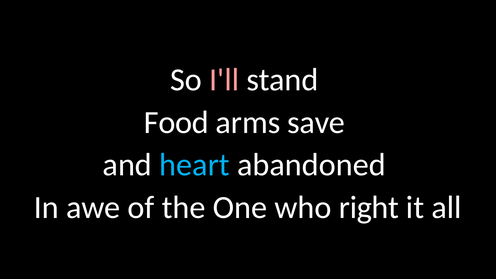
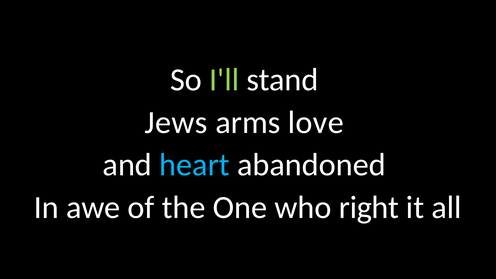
I'll colour: pink -> light green (224, 80)
Food: Food -> Jews (176, 122)
save: save -> love (316, 122)
